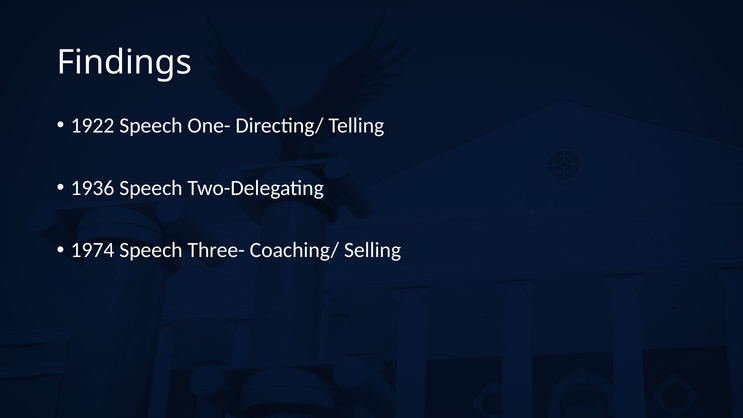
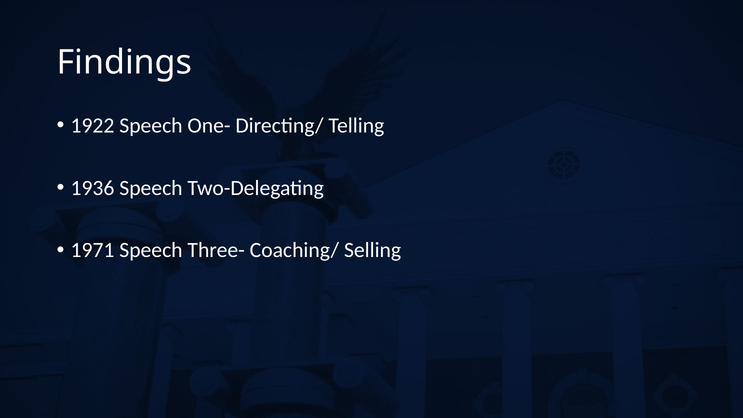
1974: 1974 -> 1971 (93, 250)
